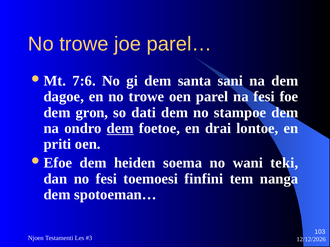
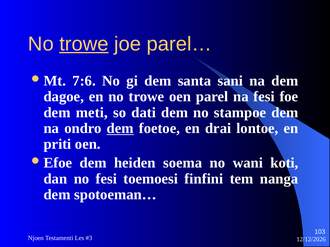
trowe underline: none -> present (84, 44)
gron: gron -> meti (92, 113)
teki: teki -> koti (284, 163)
